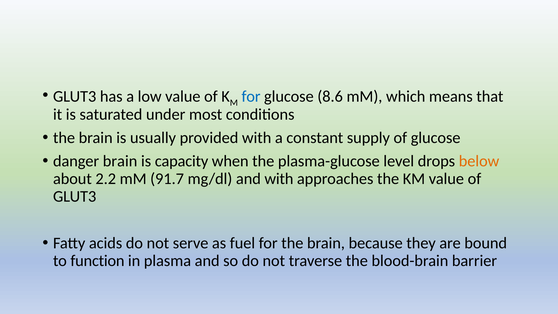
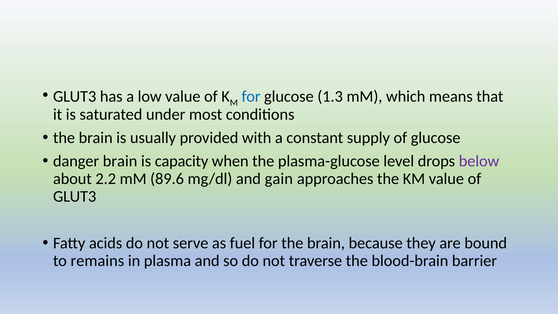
8.6: 8.6 -> 1.3 (330, 96)
below colour: orange -> purple (479, 161)
91.7: 91.7 -> 89.6 (167, 179)
and with: with -> gain (279, 179)
function: function -> remains (97, 261)
